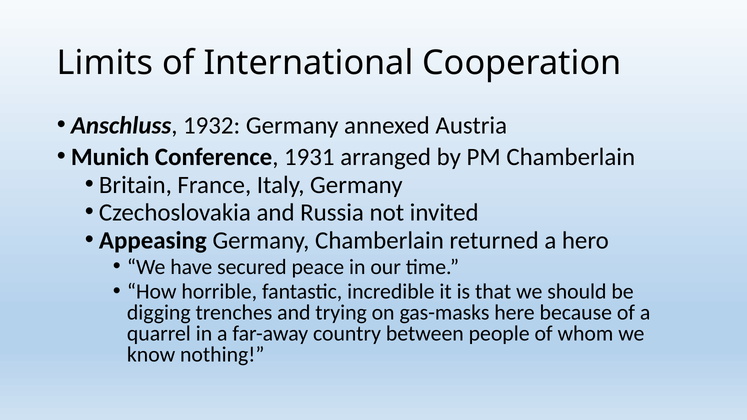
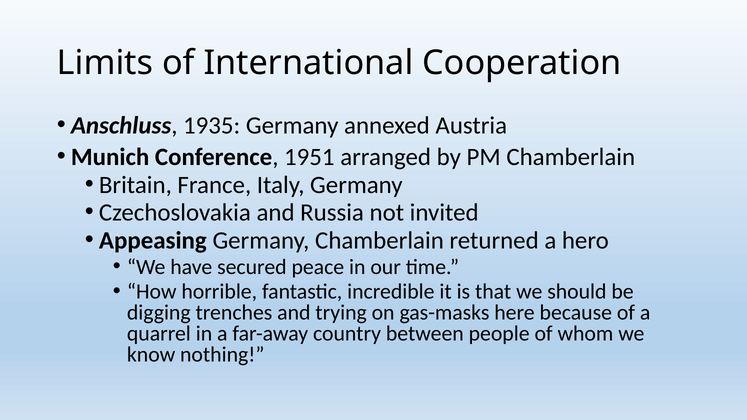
1932: 1932 -> 1935 (212, 126)
1931: 1931 -> 1951 (309, 157)
